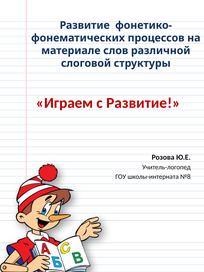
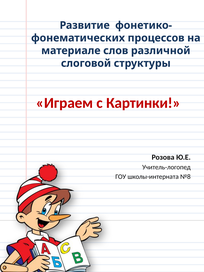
с Развитие: Развитие -> Картинки (143, 103)
